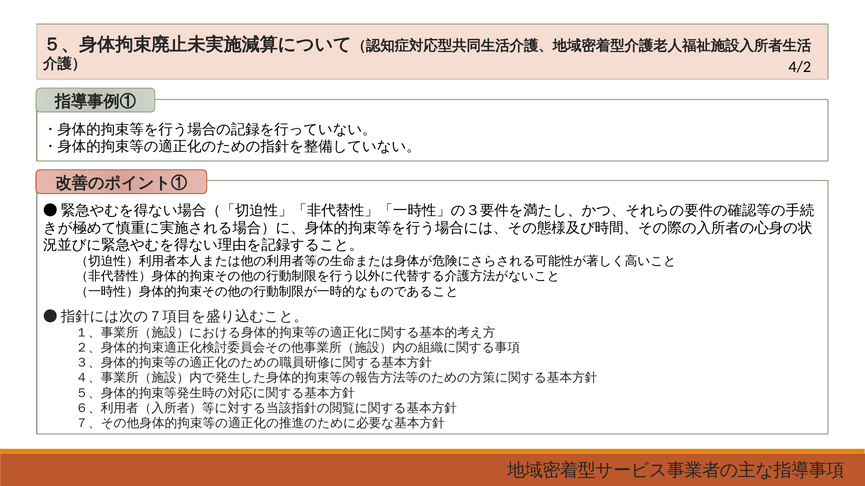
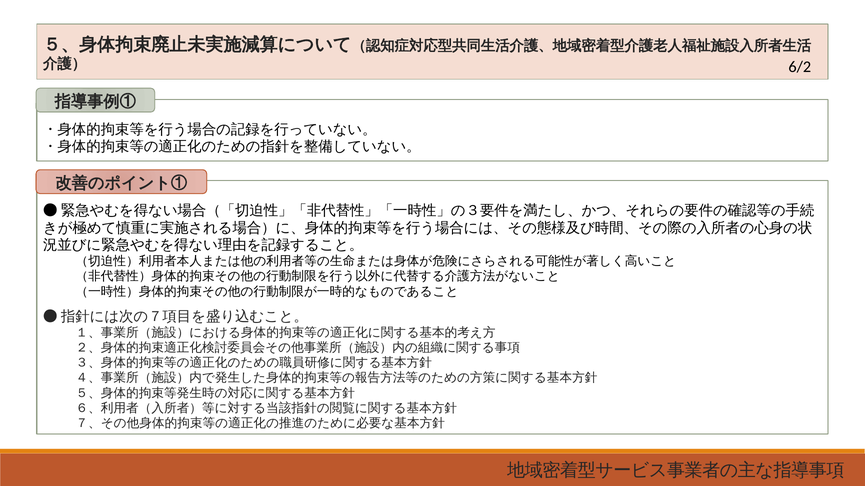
4/2: 4/2 -> 6/2 (800, 67)
